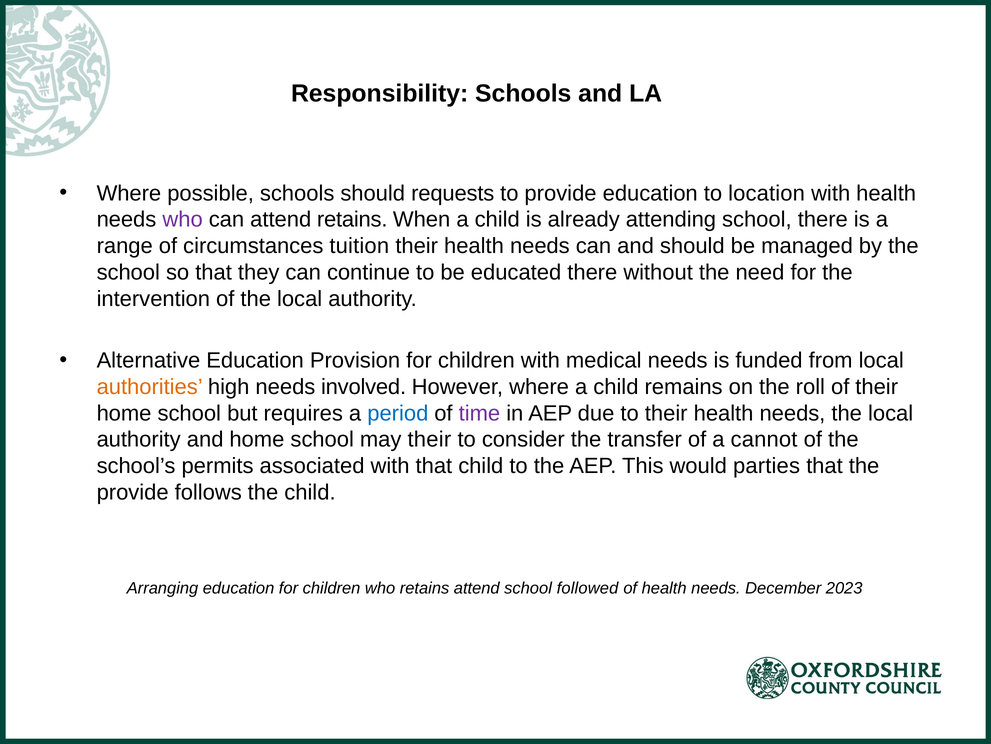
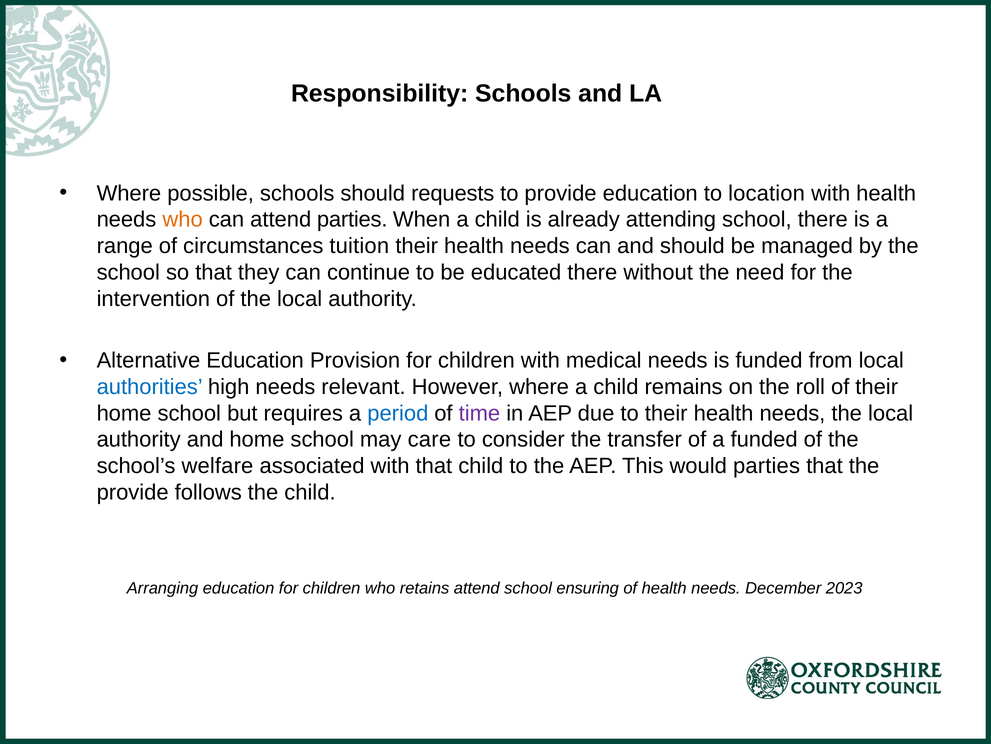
who colour: purple -> orange (183, 219)
attend retains: retains -> parties (352, 219)
authorities colour: orange -> blue (150, 387)
involved: involved -> relevant (363, 387)
may their: their -> care (429, 439)
a cannot: cannot -> funded (764, 439)
permits: permits -> welfare (217, 466)
followed: followed -> ensuring (588, 587)
